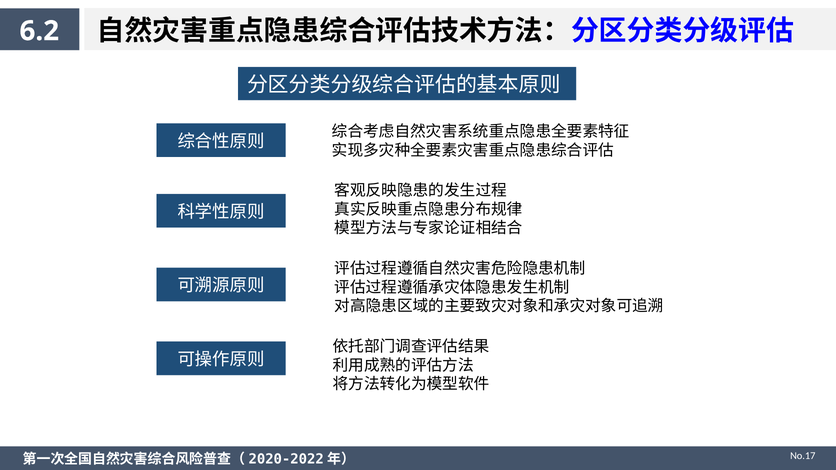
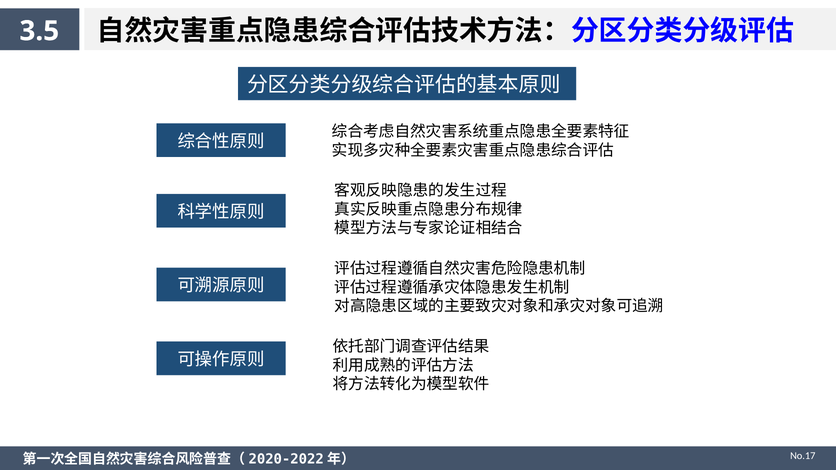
6.2: 6.2 -> 3.5 (39, 31)
